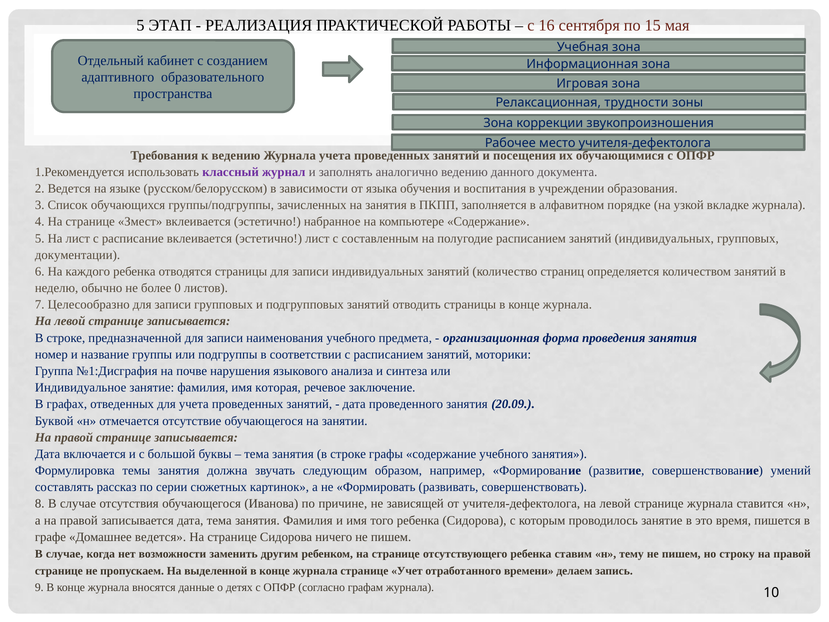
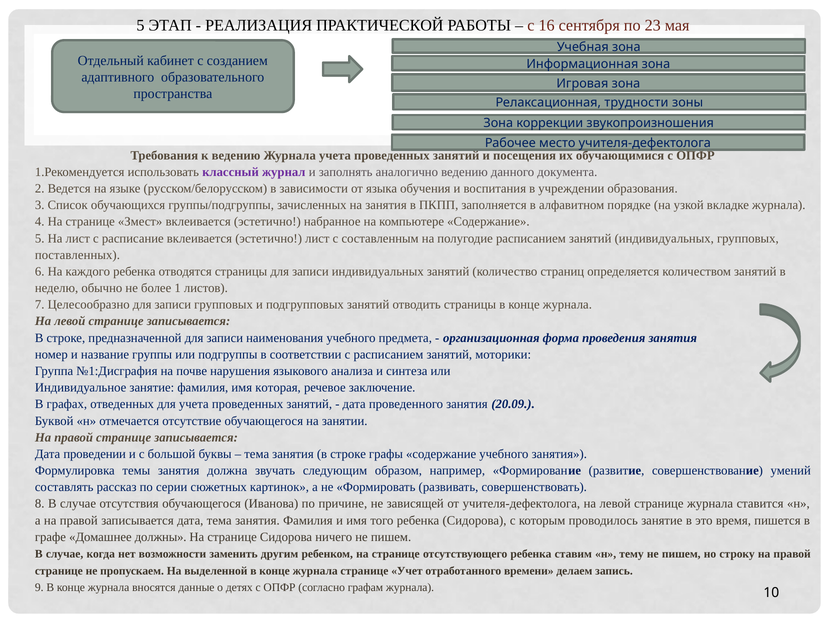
15: 15 -> 23 (653, 26)
документации: документации -> поставленных (77, 255)
0: 0 -> 1 (178, 288)
включается: включается -> проведении (95, 454)
Домашнее ведется: ведется -> должны (161, 537)
